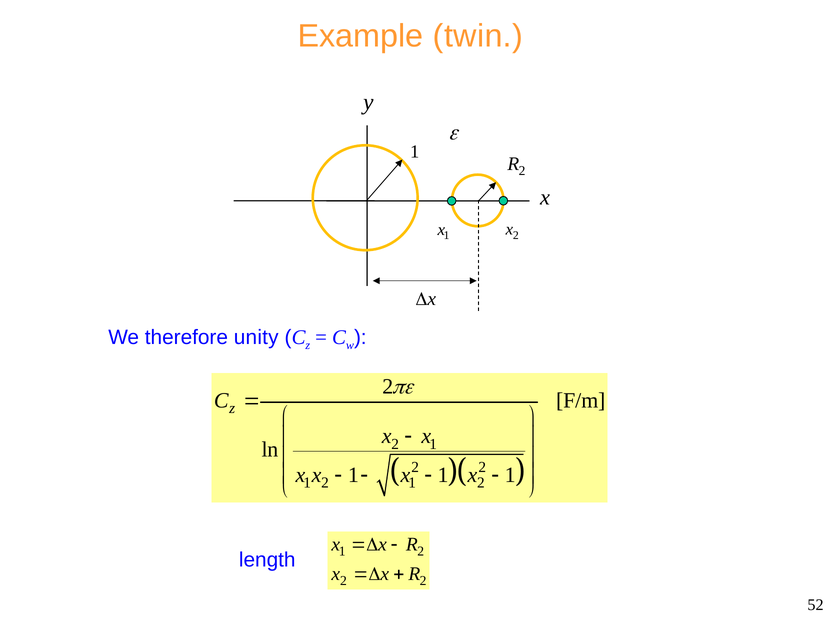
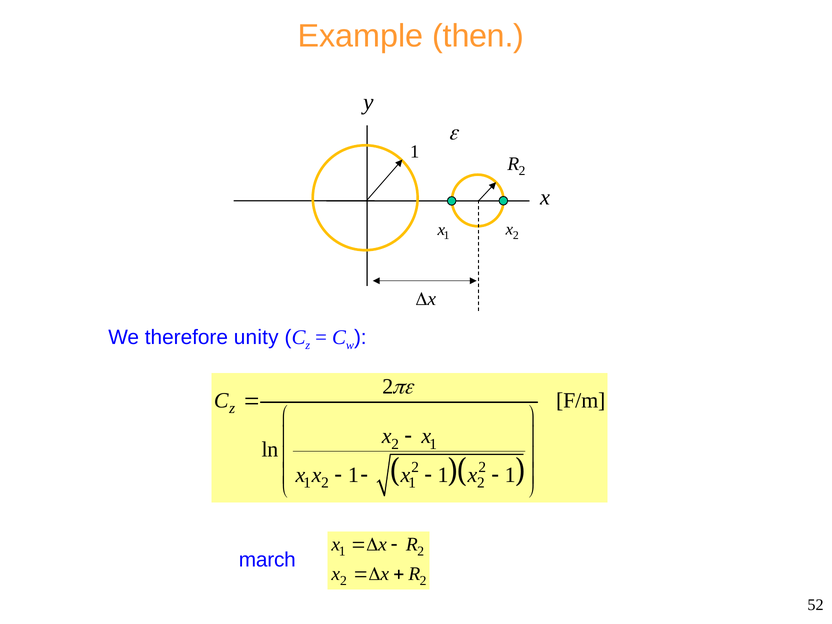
twin: twin -> then (478, 36)
length: length -> march (267, 560)
